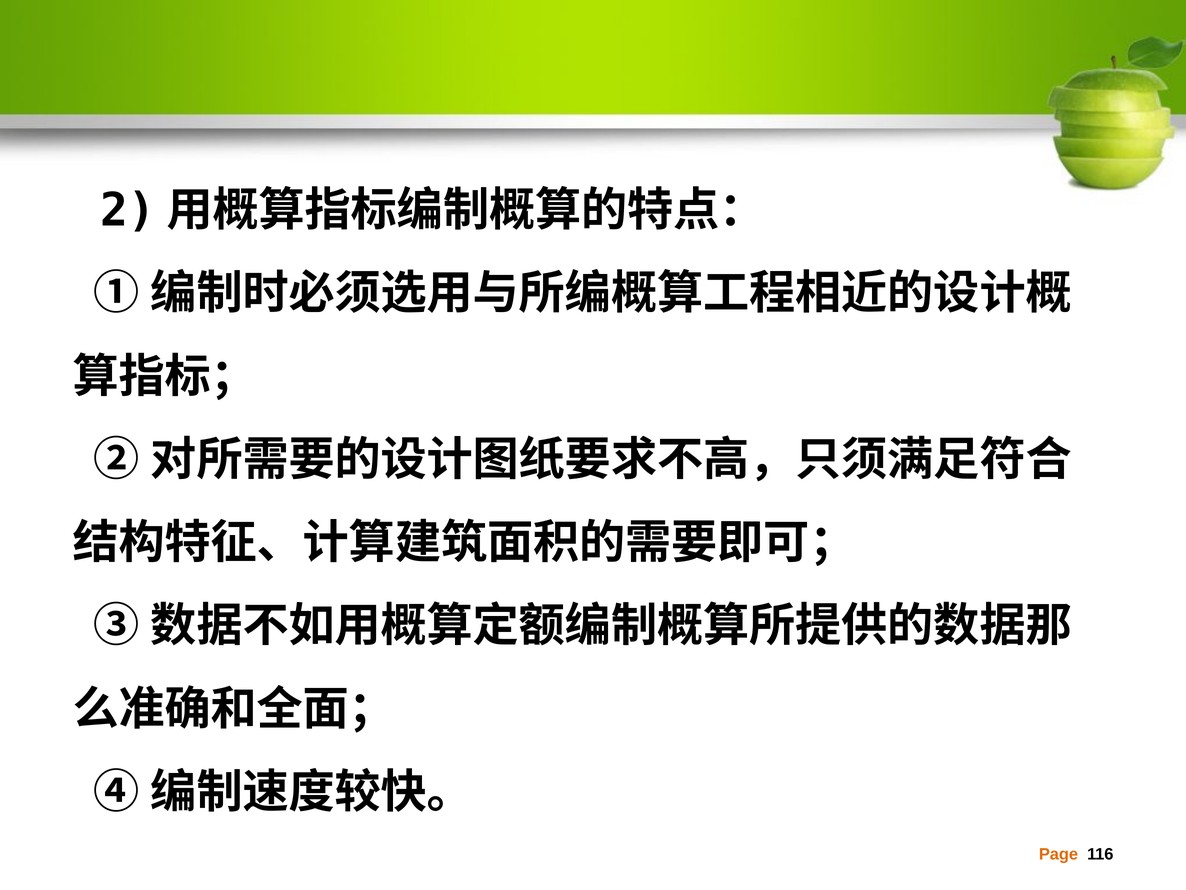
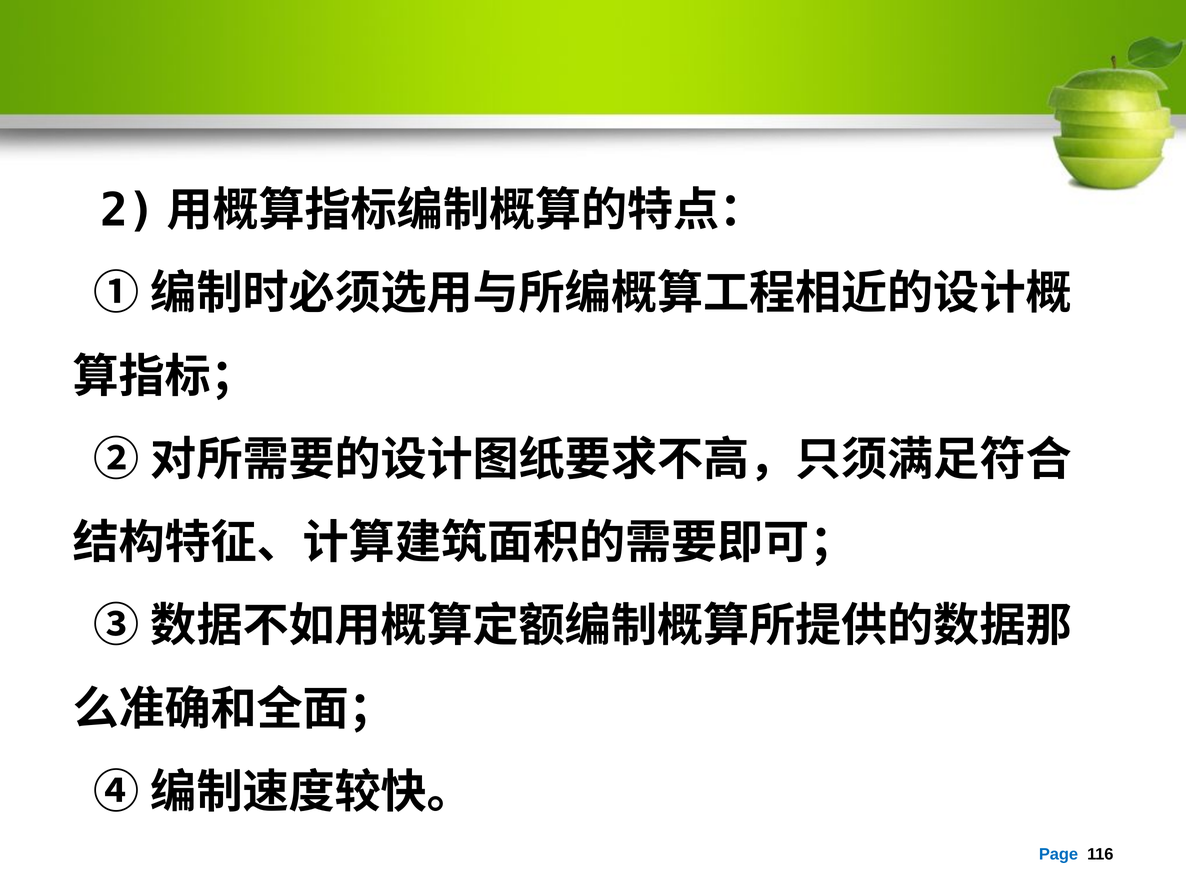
Page colour: orange -> blue (1059, 854)
